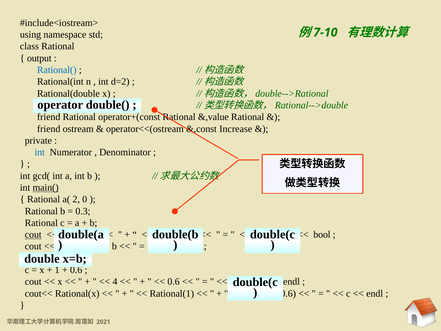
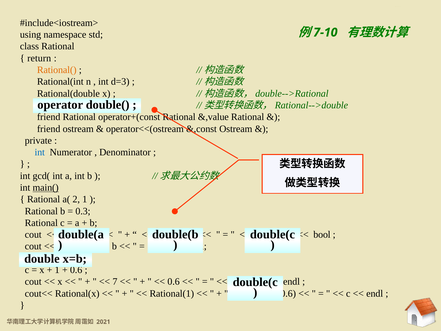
output: output -> return (39, 58)
Rational( colour: blue -> orange (57, 70)
d=2: d=2 -> d=3 (120, 82)
&,const Increase: Increase -> Ostream (236, 129)
2 0: 0 -> 1 (85, 199)
cout underline: present -> none (33, 234)
4: 4 -> 7 (115, 281)
